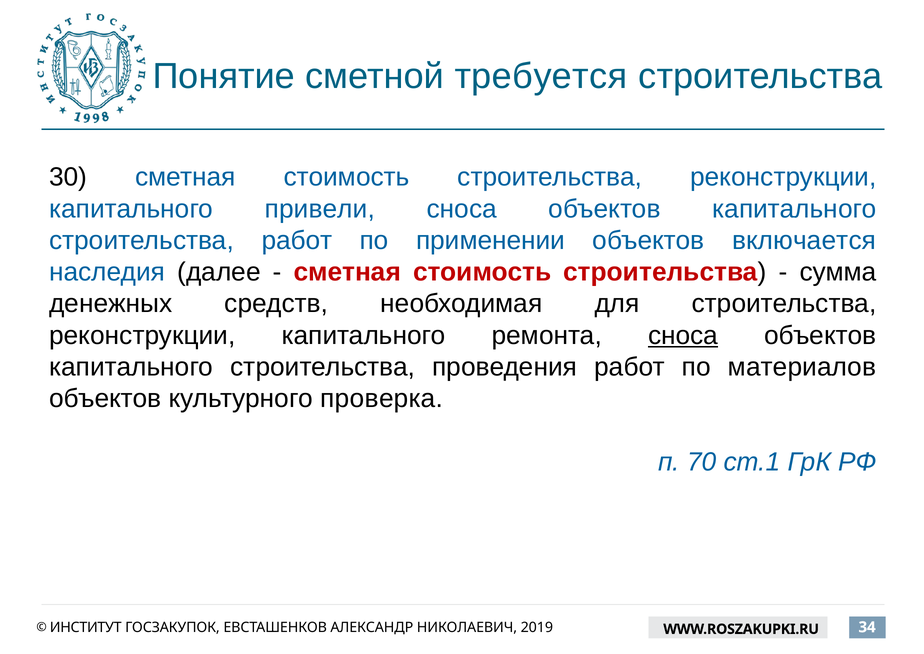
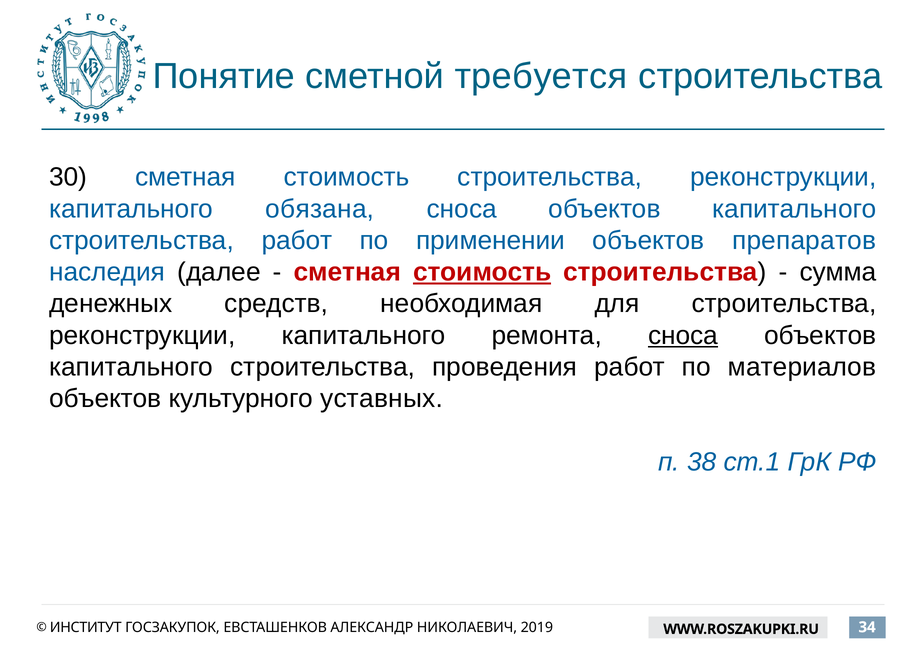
привели: привели -> обязана (320, 209)
включается: включается -> препаратов (804, 240)
стоимость underline: none -> present (482, 272)
проверка: проверка -> уставных (382, 398)
70: 70 -> 38 (702, 462)
